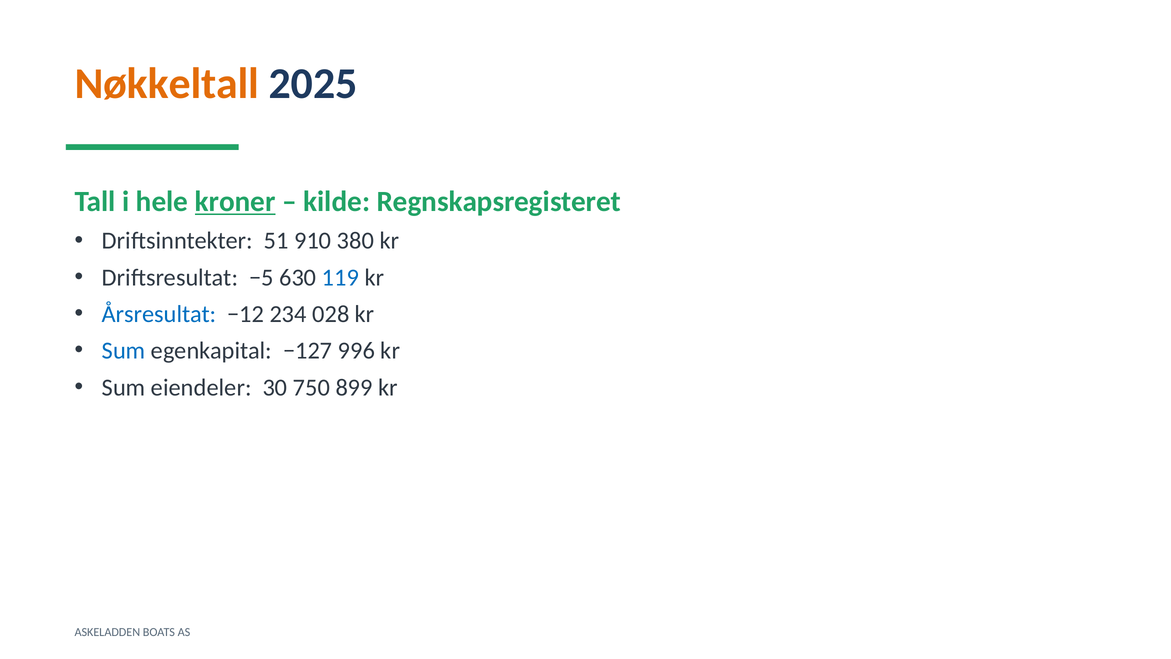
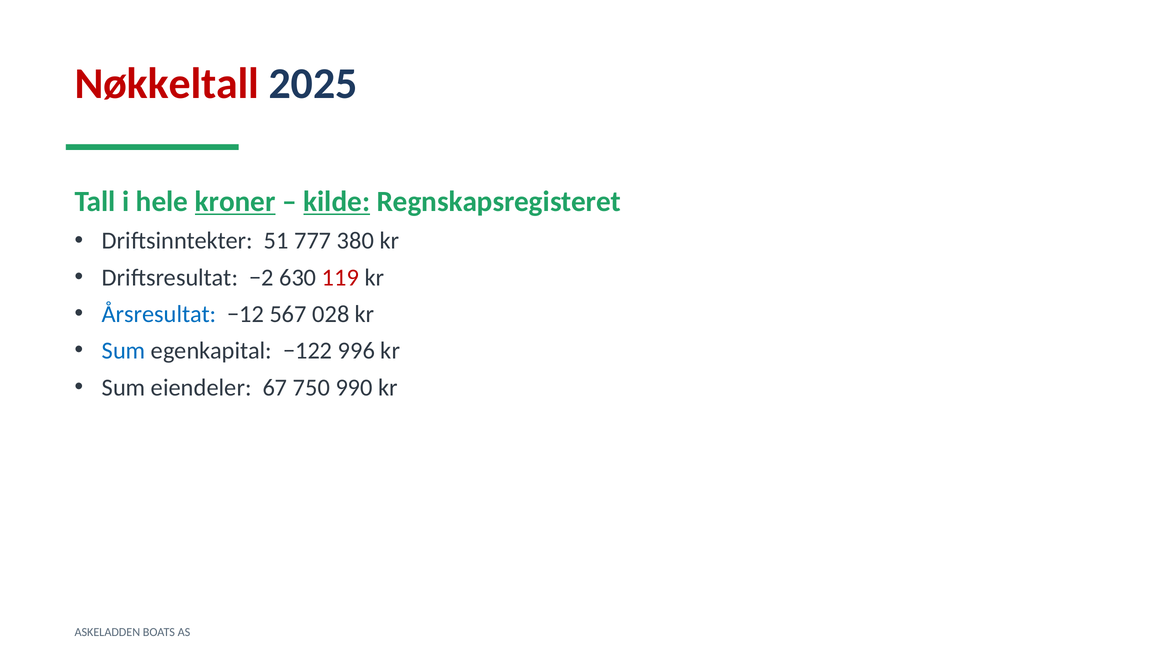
Nøkkeltall colour: orange -> red (167, 84)
kilde underline: none -> present (337, 202)
910: 910 -> 777 (313, 241)
−5: −5 -> −2 (261, 277)
119 colour: blue -> red (340, 277)
234: 234 -> 567 (288, 314)
−127: −127 -> −122 (308, 351)
30: 30 -> 67 (275, 387)
899: 899 -> 990 (354, 387)
